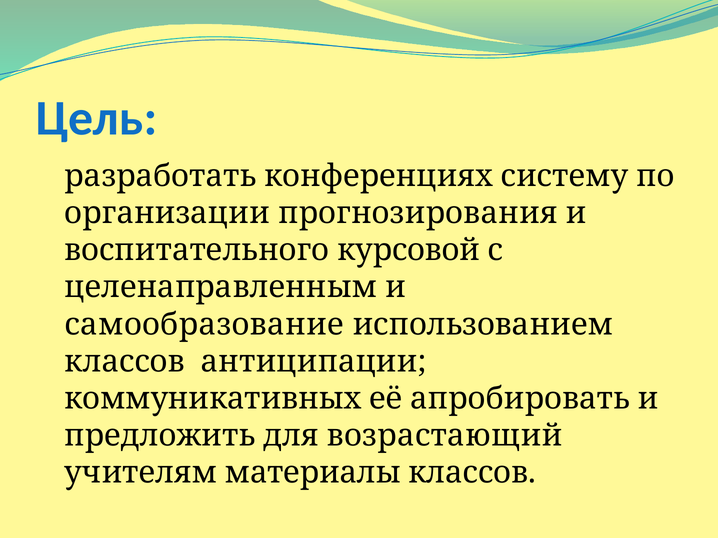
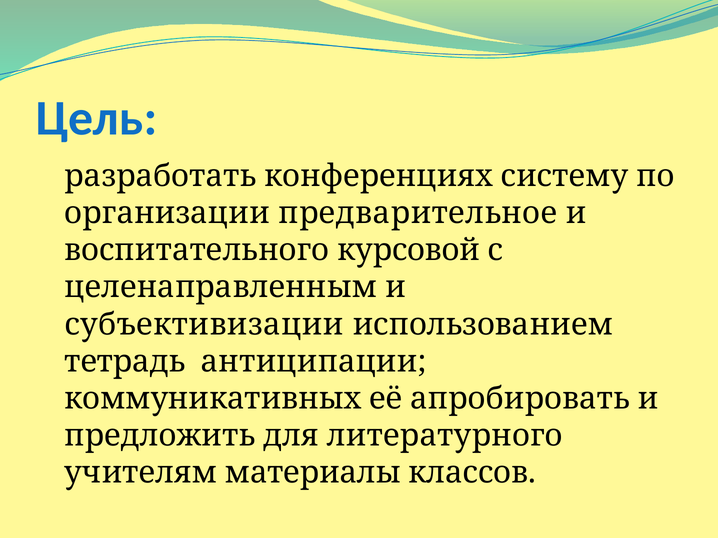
прогнозирования: прогнозирования -> предварительное (418, 213)
самообразование: самообразование -> субъективизации (204, 325)
классов: классов -> тетрадь (125, 362)
возрастающий: возрастающий -> литературного (445, 436)
